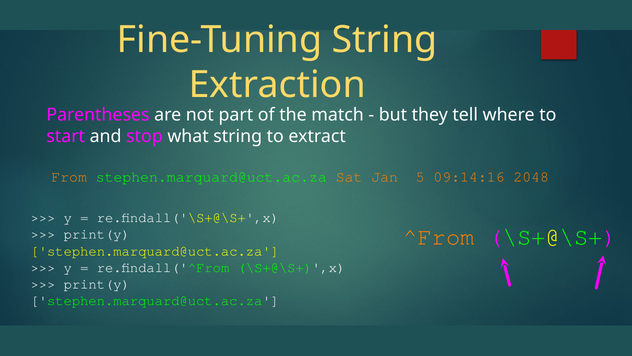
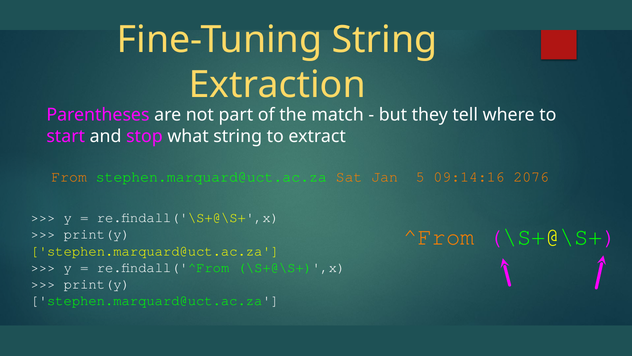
2048: 2048 -> 2076 (531, 177)
